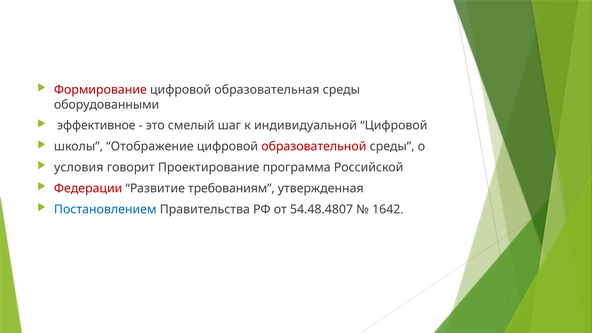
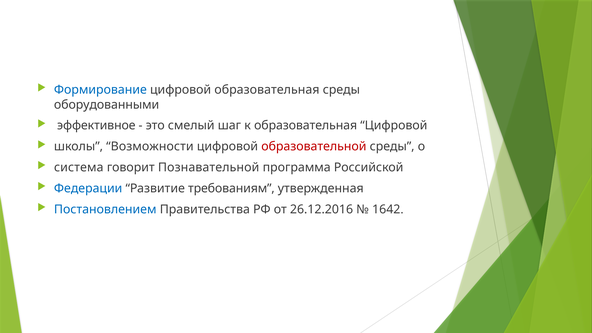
Формирование colour: red -> blue (100, 90)
к индивидуальной: индивидуальной -> образовательная (306, 126)
Отображение: Отображение -> Возможности (150, 147)
условия: условия -> система (79, 168)
Проектирование: Проектирование -> Познавательной (209, 168)
Федерации colour: red -> blue (88, 189)
54.48.4807: 54.48.4807 -> 26.12.2016 (322, 209)
